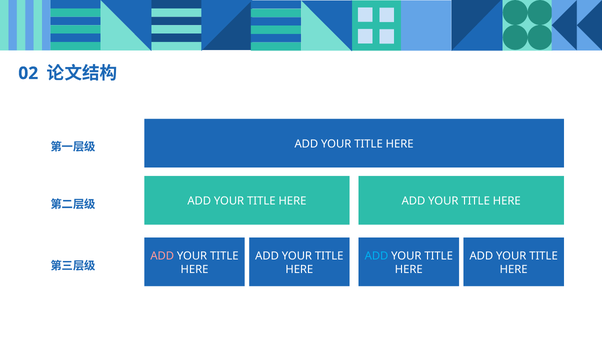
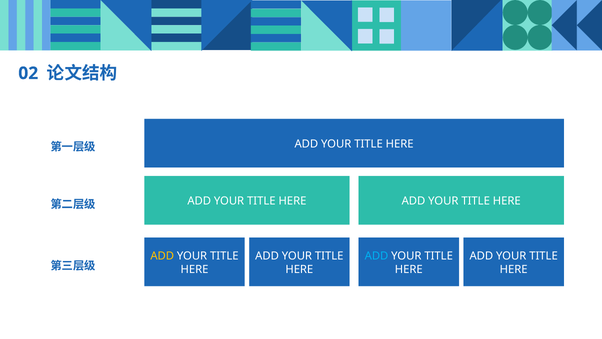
ADD colour: pink -> yellow (162, 256)
